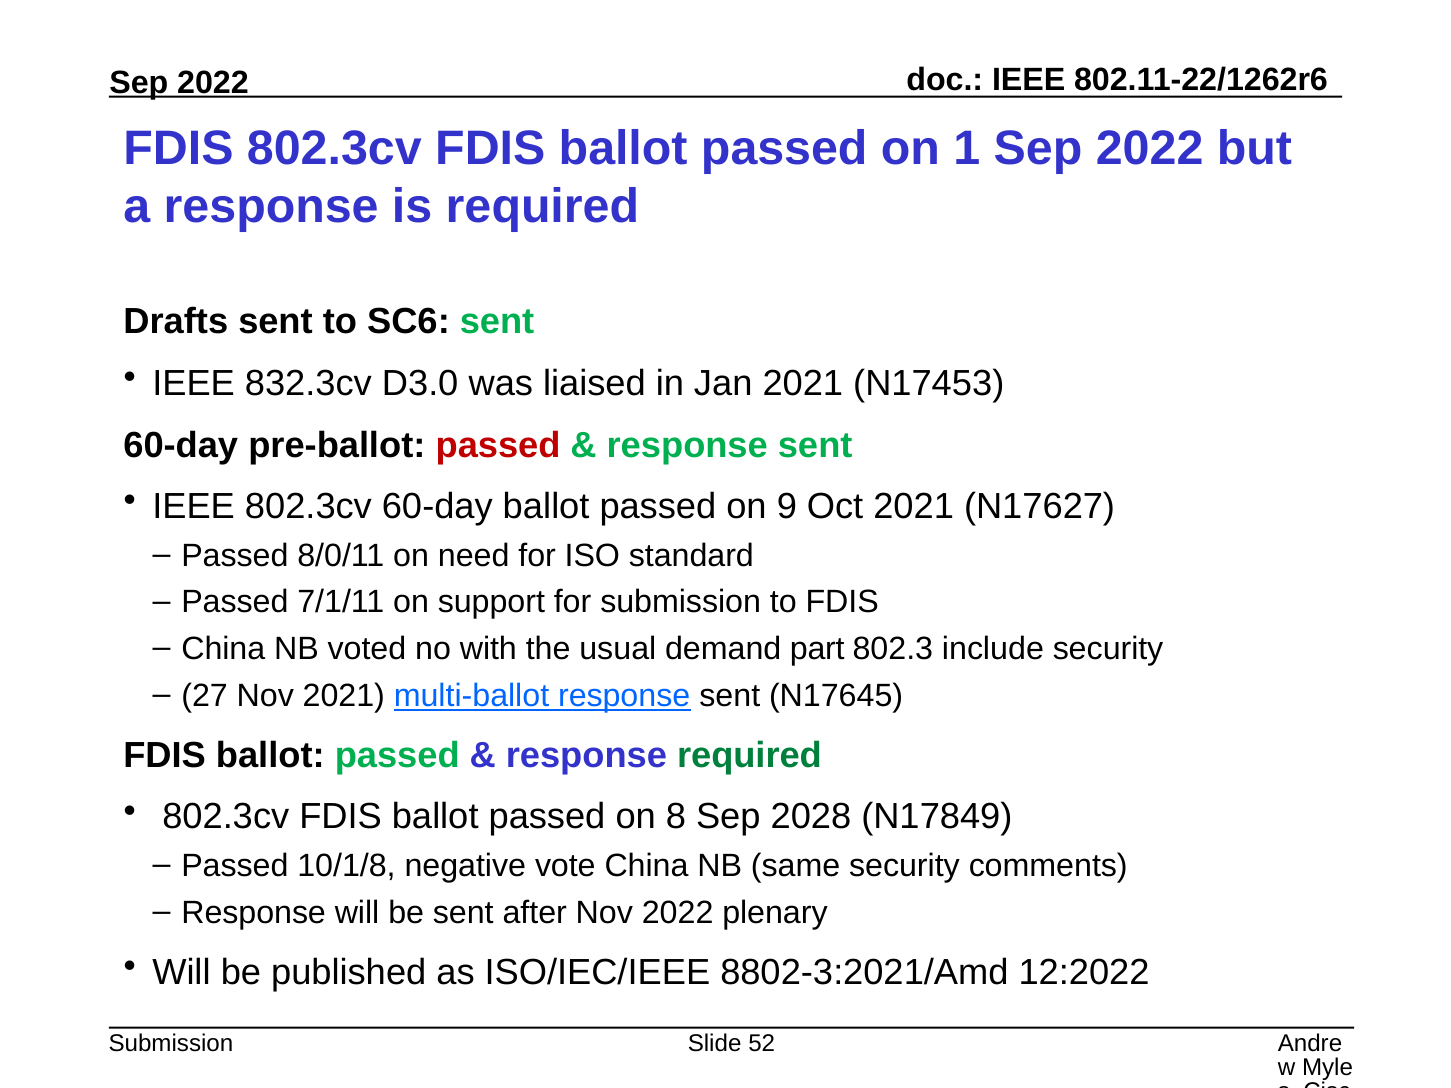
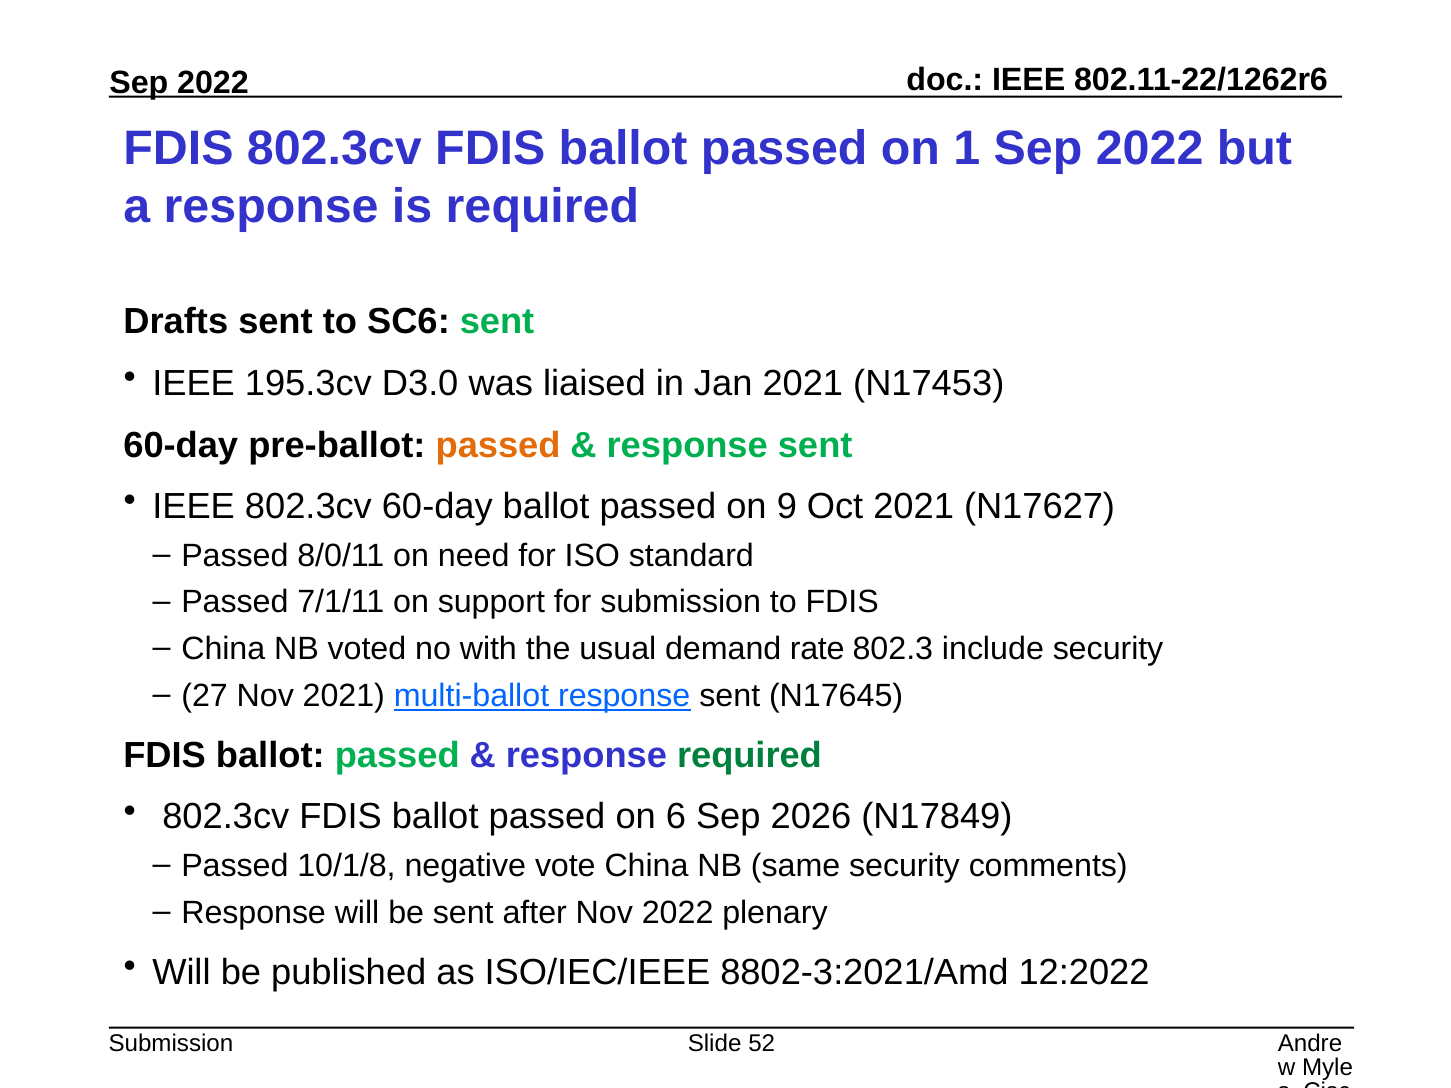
832.3cv: 832.3cv -> 195.3cv (308, 384)
passed colour: red -> orange (498, 445)
part: part -> rate (817, 649)
8: 8 -> 6 (676, 817)
2028: 2028 -> 2026 (811, 817)
